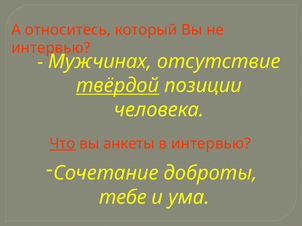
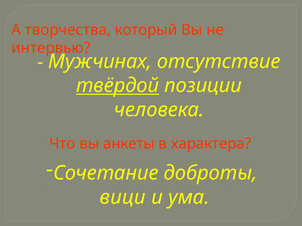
относитесь: относитесь -> творчества (68, 30)
Что underline: present -> none (62, 144)
в интервью: интервью -> характера (211, 144)
тебе: тебе -> вици (123, 198)
